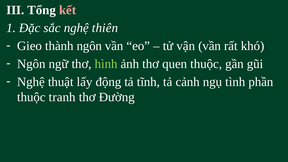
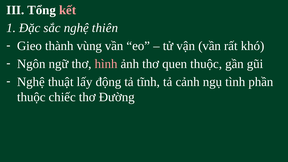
thành ngôn: ngôn -> vùng (89, 46)
hình colour: light green -> pink (106, 64)
tranh: tranh -> chiếc (62, 97)
